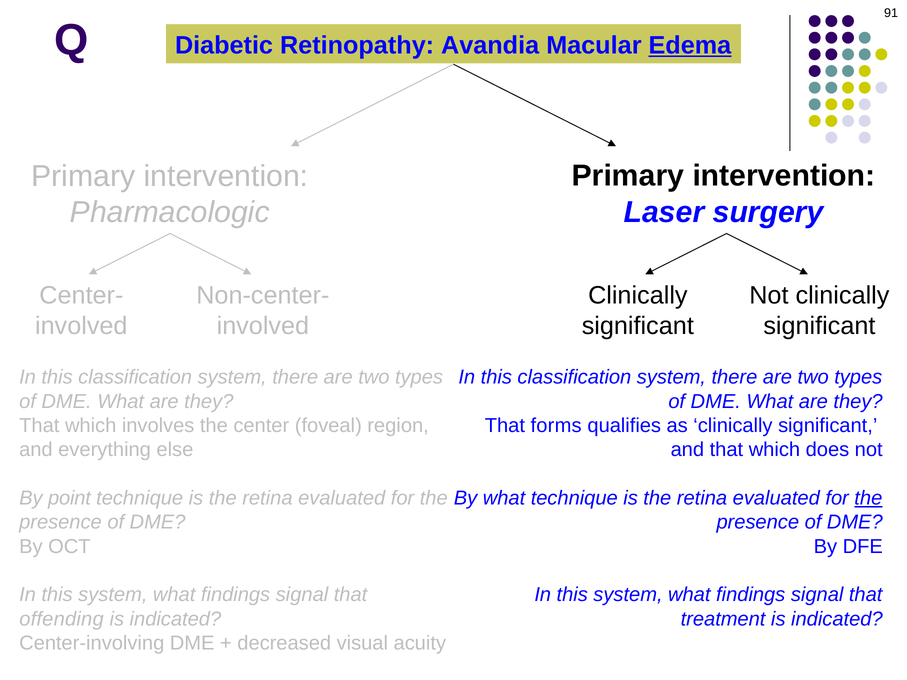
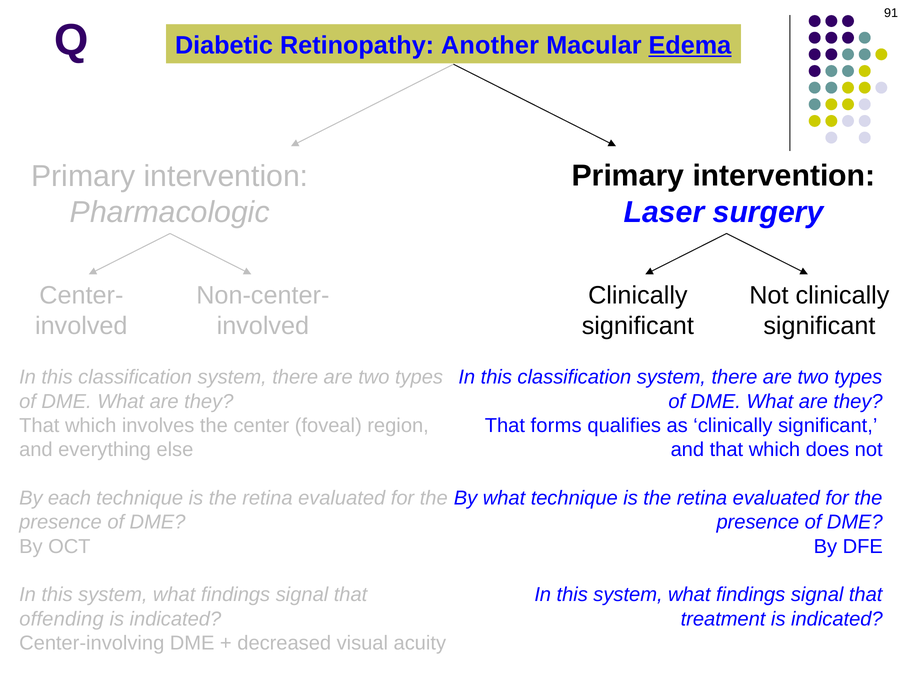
Avandia: Avandia -> Another (490, 46)
point: point -> each (70, 498)
the underline: present -> none (868, 498)
